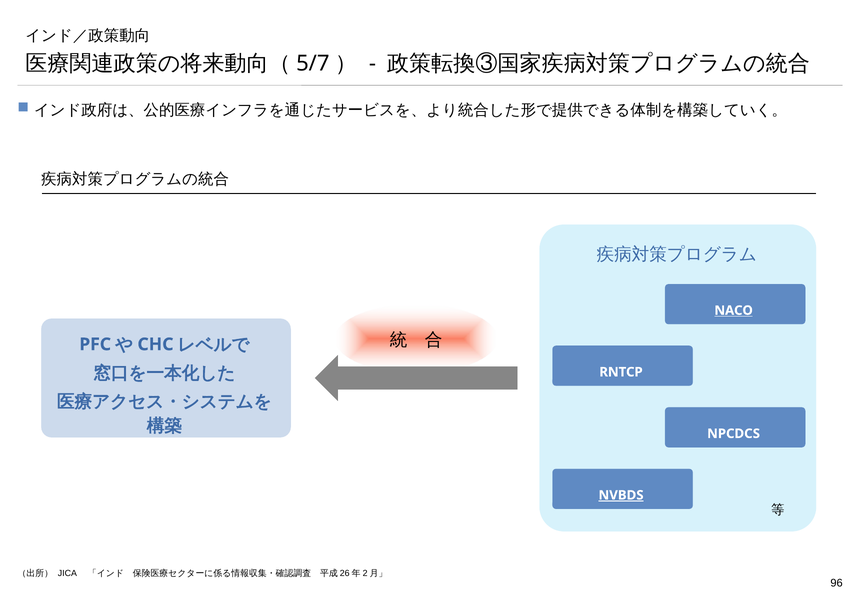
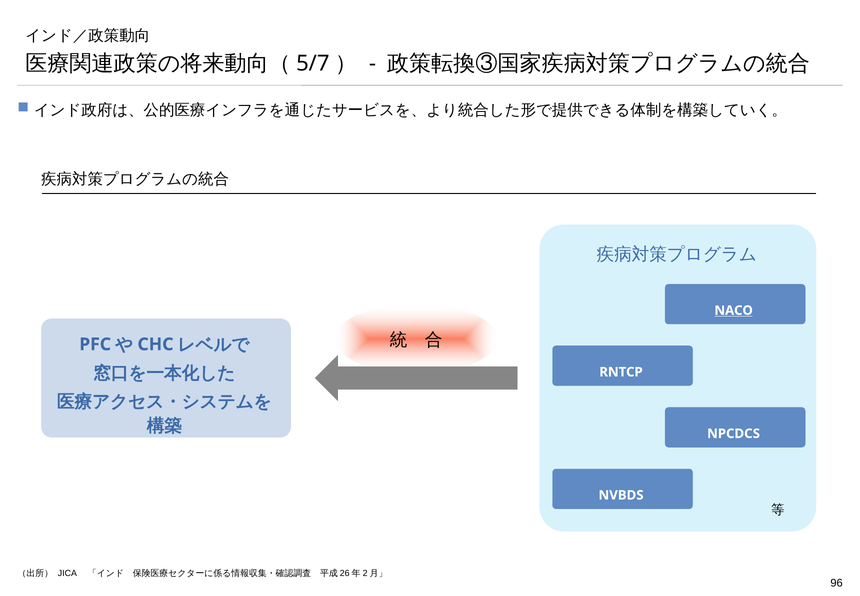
NVBDS underline: present -> none (621, 495)
